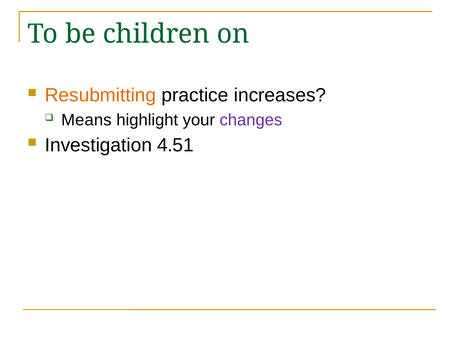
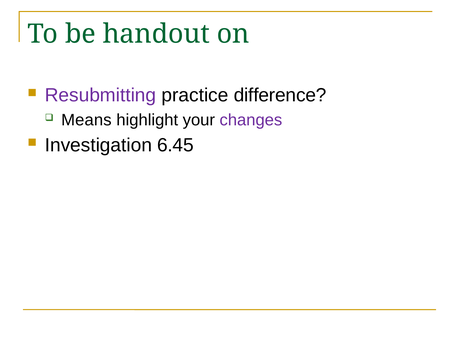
children: children -> handout (156, 34)
Resubmitting colour: orange -> purple (100, 95)
increases: increases -> difference (280, 95)
4.51: 4.51 -> 6.45 (175, 145)
